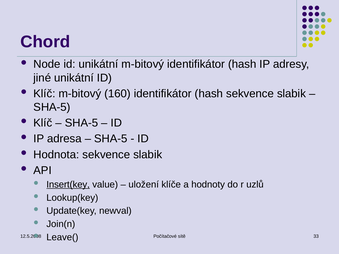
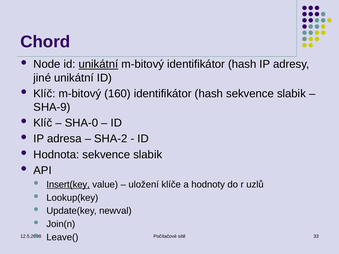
unikátní underline: none -> present (98, 64)
SHA-5: SHA-5 -> SHA-9 (52, 107)
SHA-5: SHA-5 -> SHA-0 (81, 123)
SHA-5: SHA-5 -> SHA-2 (111, 139)
